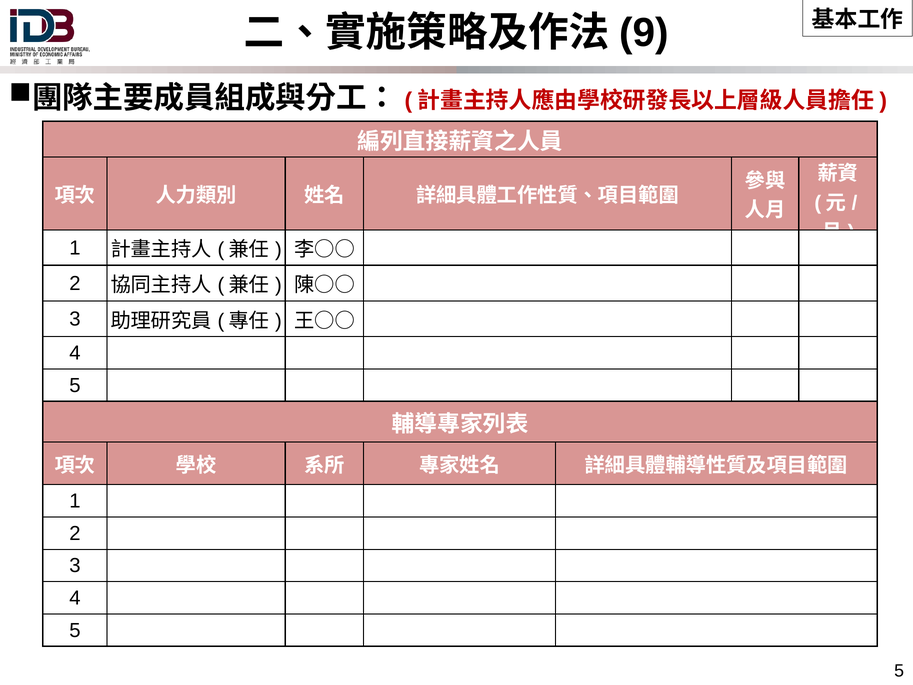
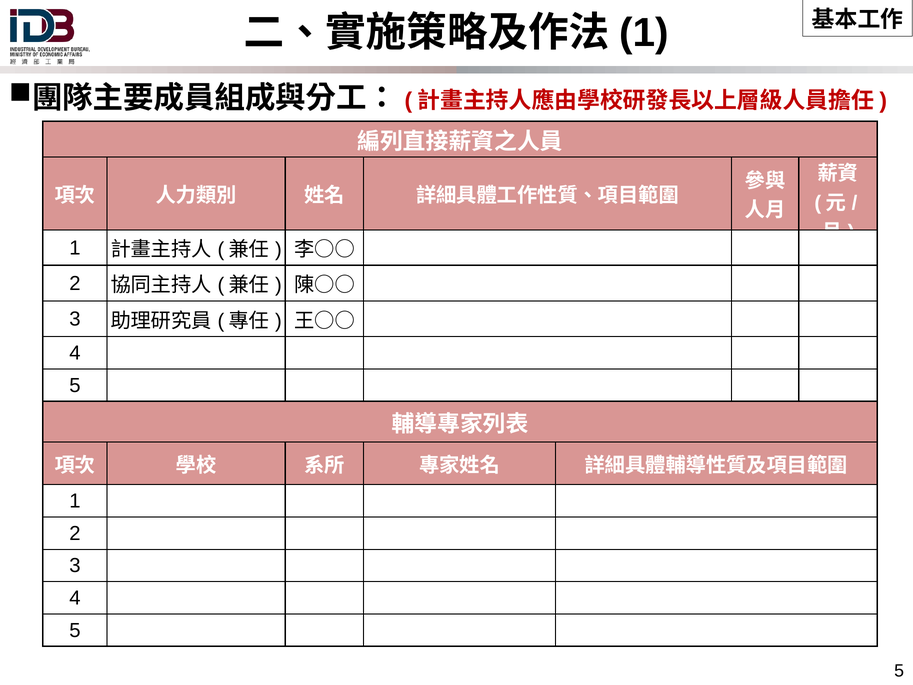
9: 9 -> 1 (644, 33)
